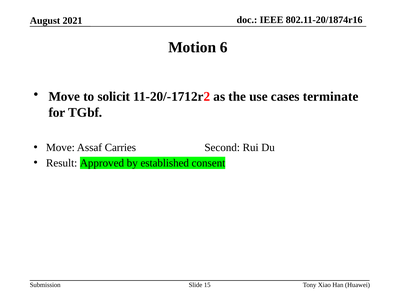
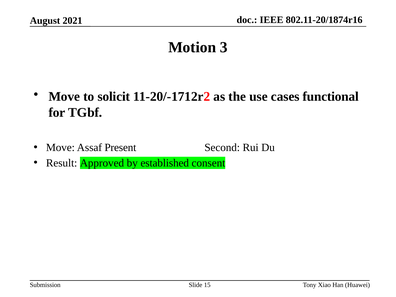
6: 6 -> 3 (224, 47)
terminate: terminate -> functional (331, 97)
Carries: Carries -> Present (120, 148)
